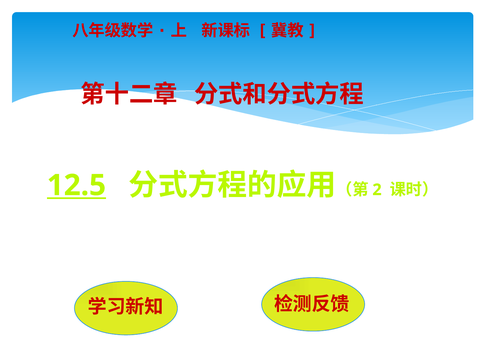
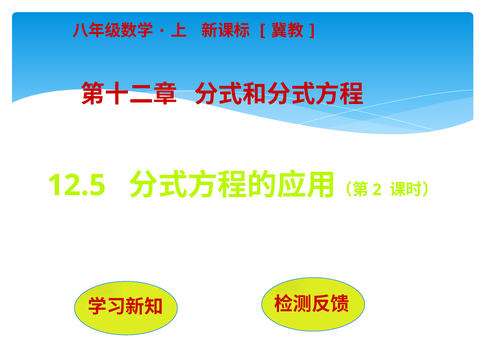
12.5 underline: present -> none (76, 185)
